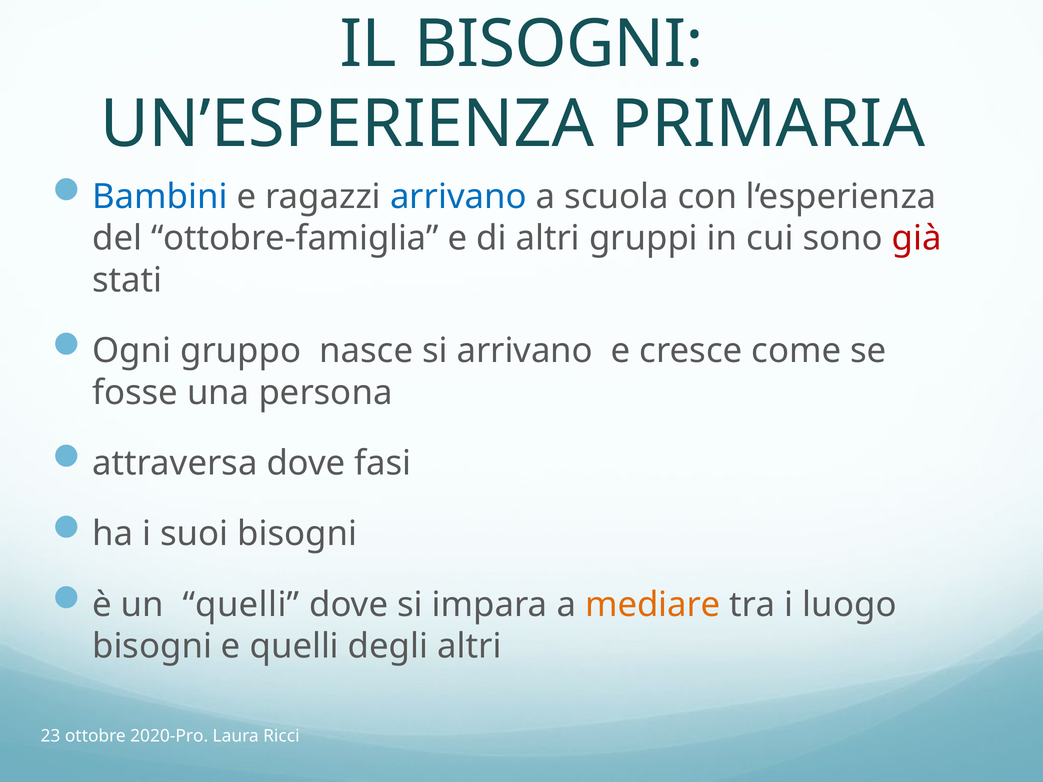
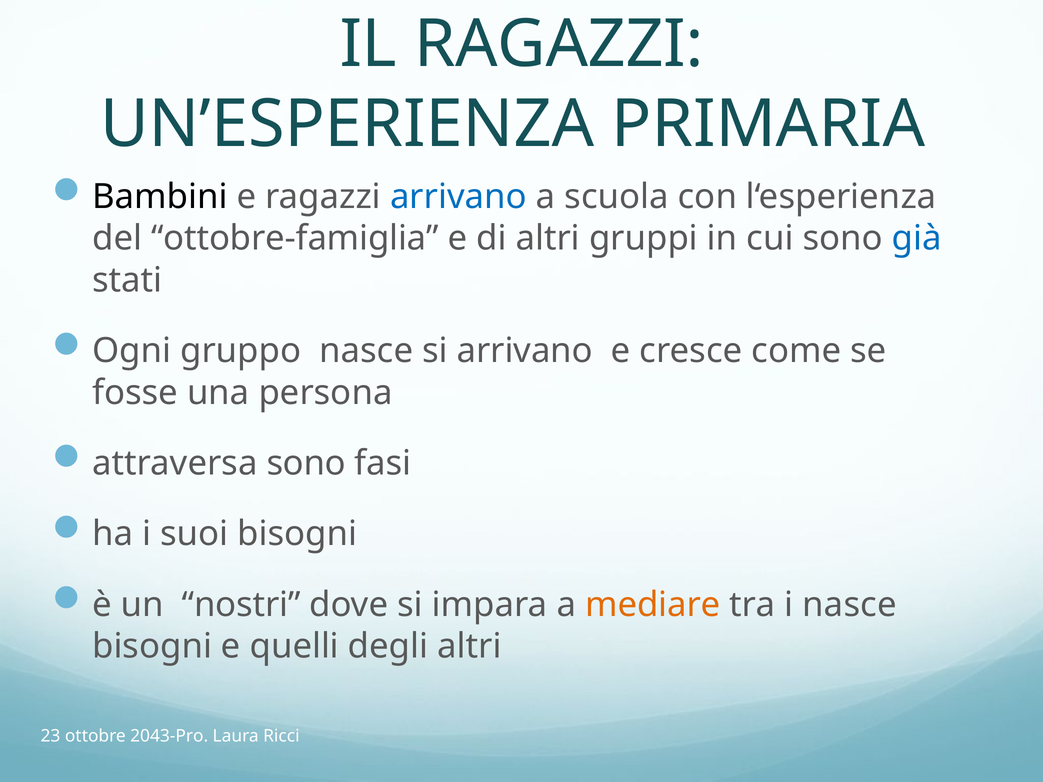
IL BISOGNI: BISOGNI -> RAGAZZI (559, 44)
Bambini colour: blue -> black (160, 197)
già colour: red -> blue (917, 239)
attraversa dove: dove -> sono (306, 463)
un quelli: quelli -> nostri (241, 605)
i luogo: luogo -> nasce (850, 605)
2020-Pro: 2020-Pro -> 2043-Pro (169, 736)
